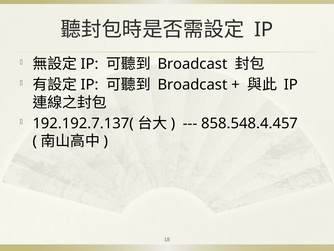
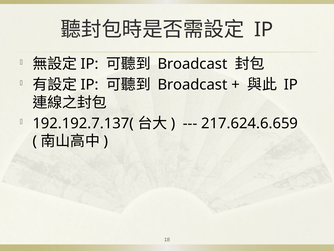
858.548.4.457: 858.548.4.457 -> 217.624.6.659 (250, 123)
